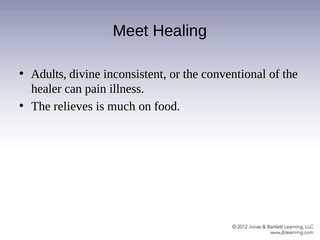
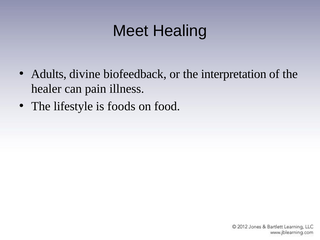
inconsistent: inconsistent -> biofeedback (135, 74)
conventional: conventional -> interpretation (234, 74)
relieves: relieves -> lifestyle (73, 106)
much: much -> foods (121, 106)
